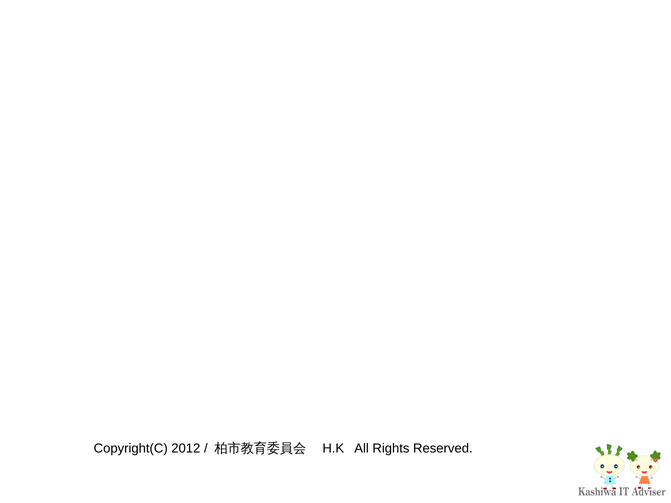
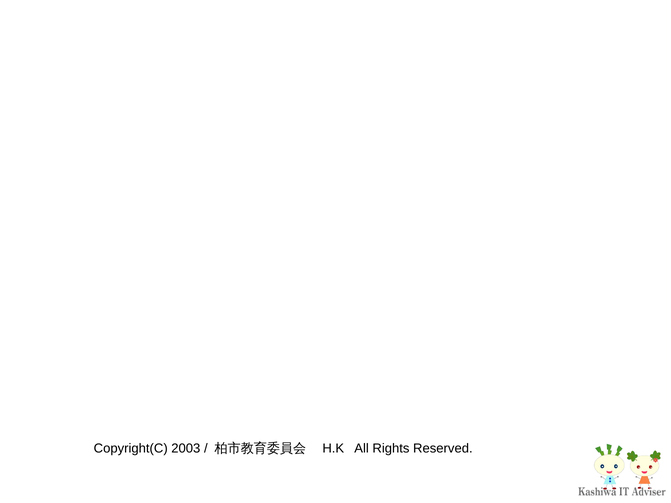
2012: 2012 -> 2003 (186, 449)
